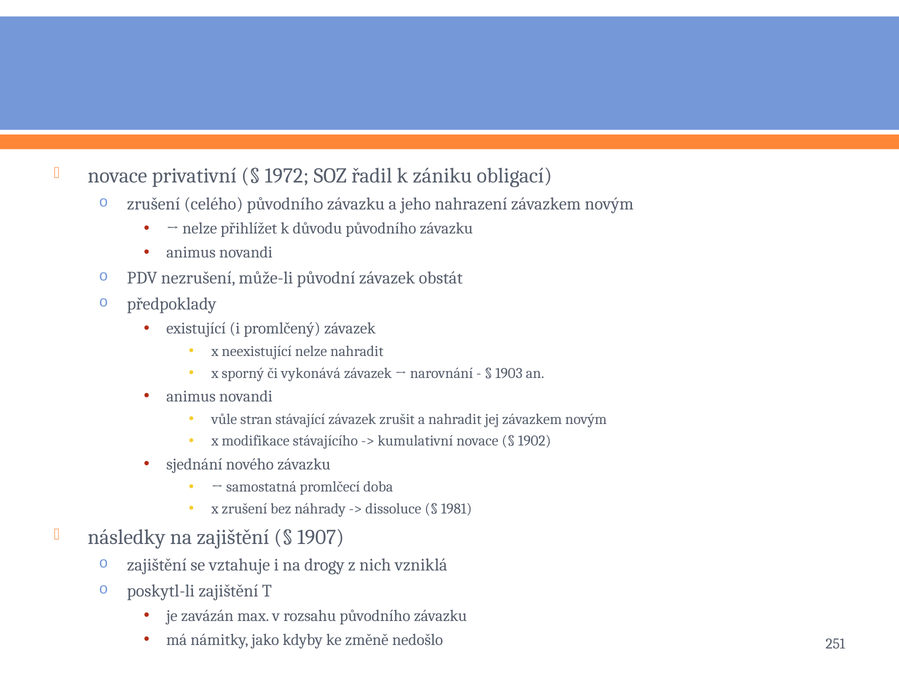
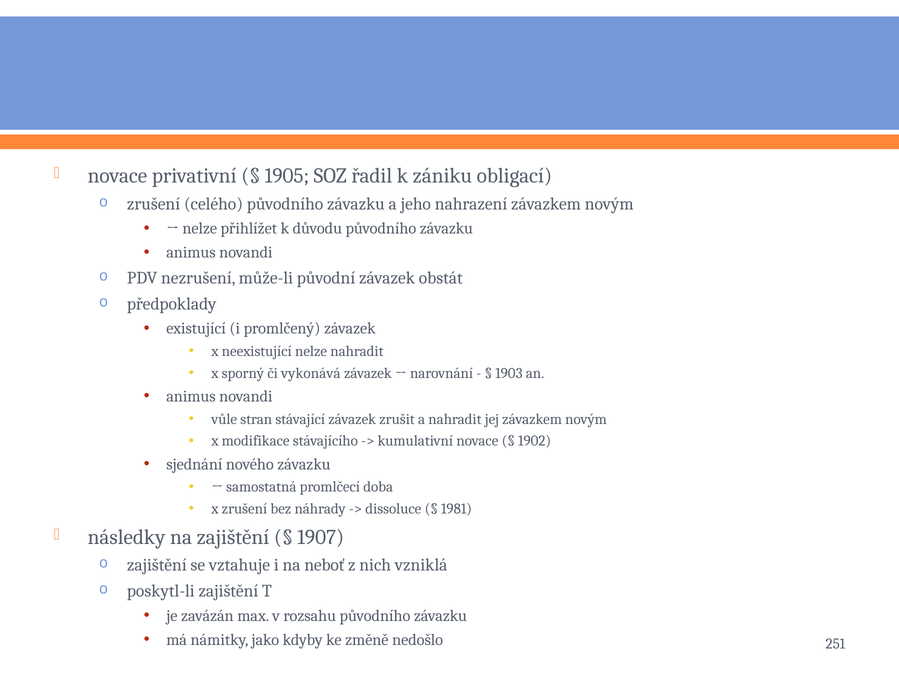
1972: 1972 -> 1905 (287, 176)
drogy: drogy -> neboť (324, 565)
